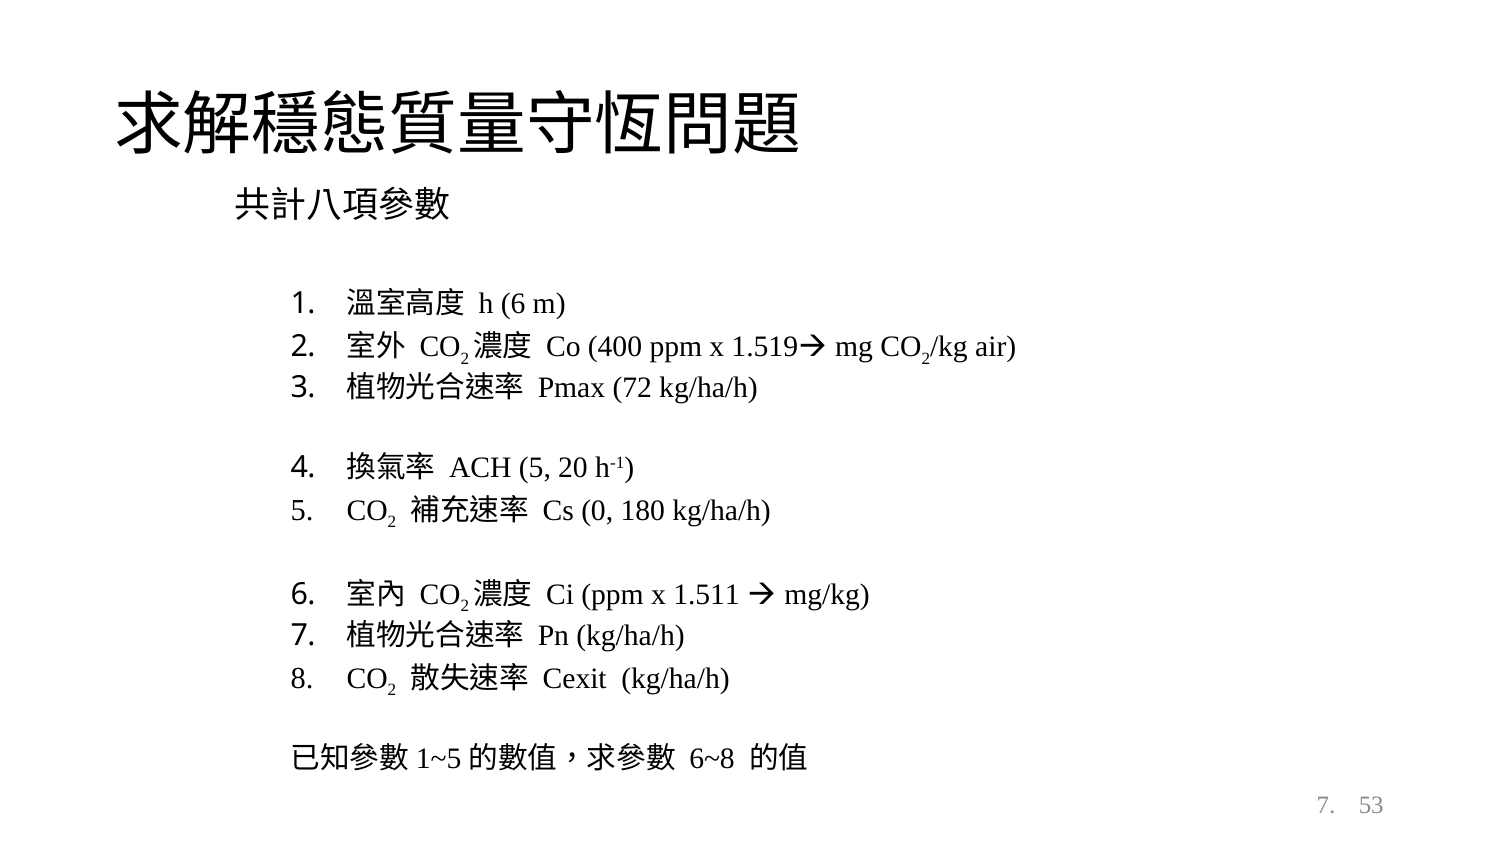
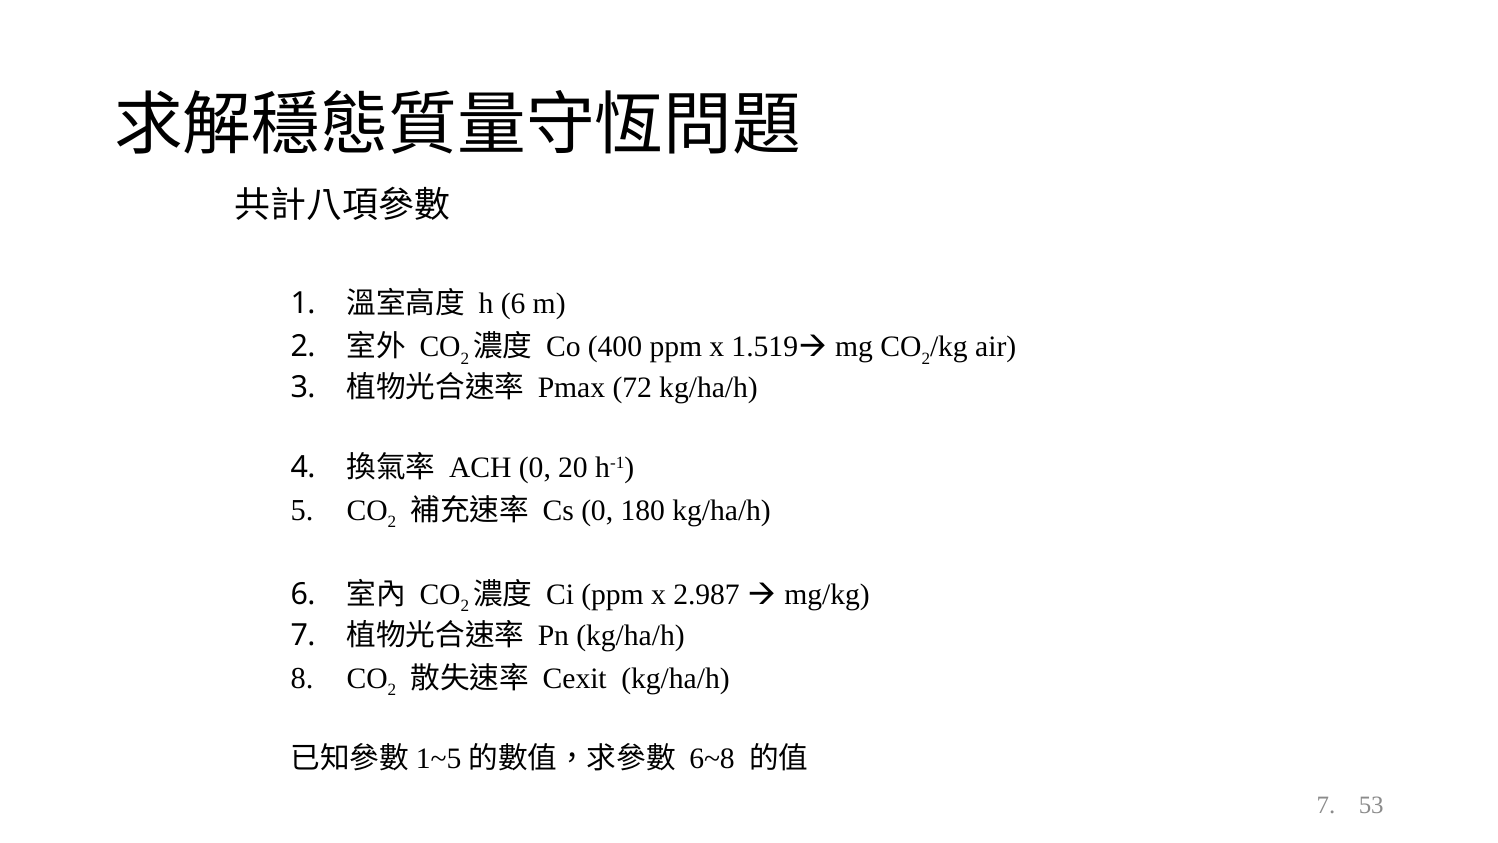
ACH 5: 5 -> 0 (535, 467)
1.511: 1.511 -> 2.987 (707, 594)
